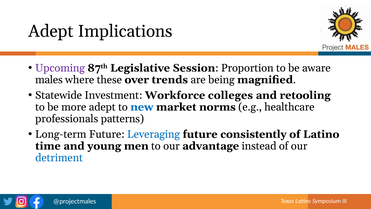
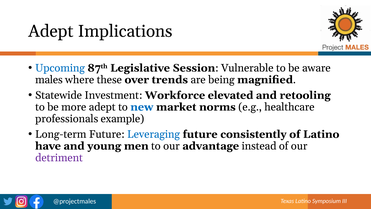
Upcoming colour: purple -> blue (60, 68)
Proportion: Proportion -> Vulnerable (247, 68)
colleges: colleges -> elevated (231, 95)
patterns: patterns -> example (122, 119)
time: time -> have (48, 146)
detriment colour: blue -> purple (59, 157)
